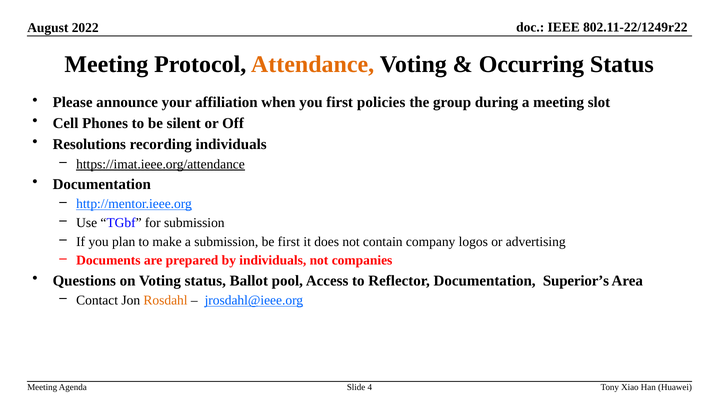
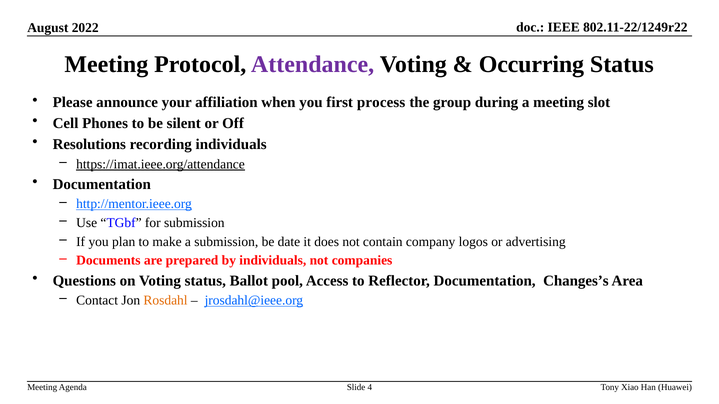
Attendance colour: orange -> purple (313, 65)
policies: policies -> process (381, 103)
be first: first -> date (289, 242)
Superior’s: Superior’s -> Changes’s (576, 281)
